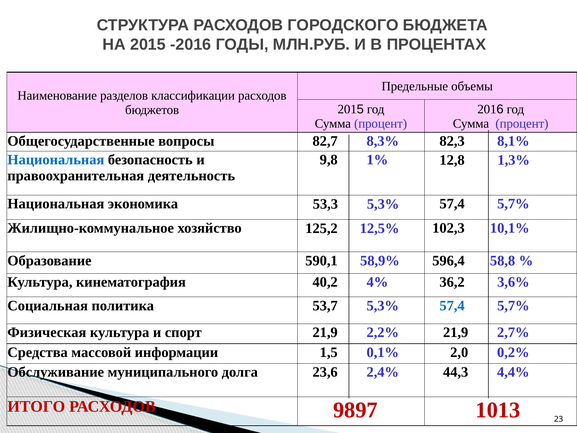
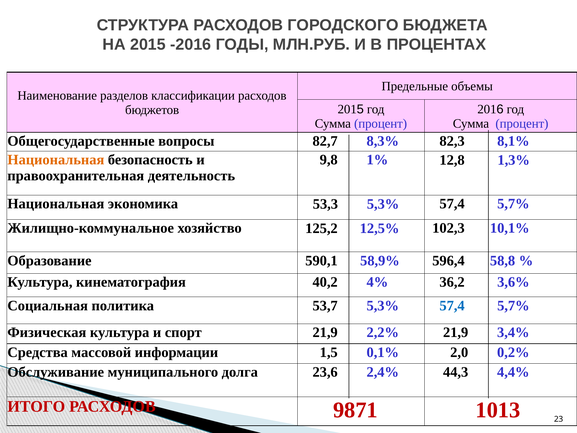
Национальная colour: blue -> orange (56, 160)
2,7%: 2,7% -> 3,4% (513, 332)
9897: 9897 -> 9871 (355, 410)
